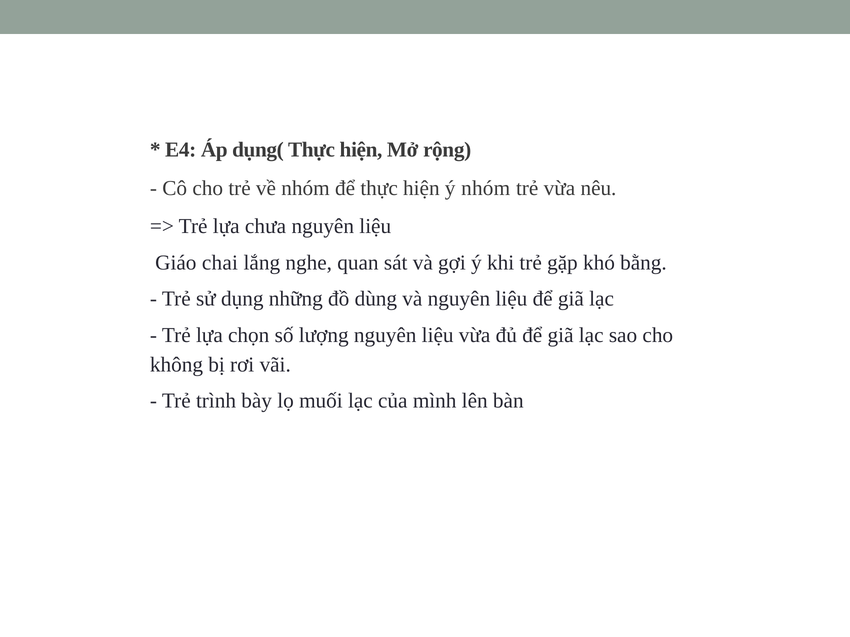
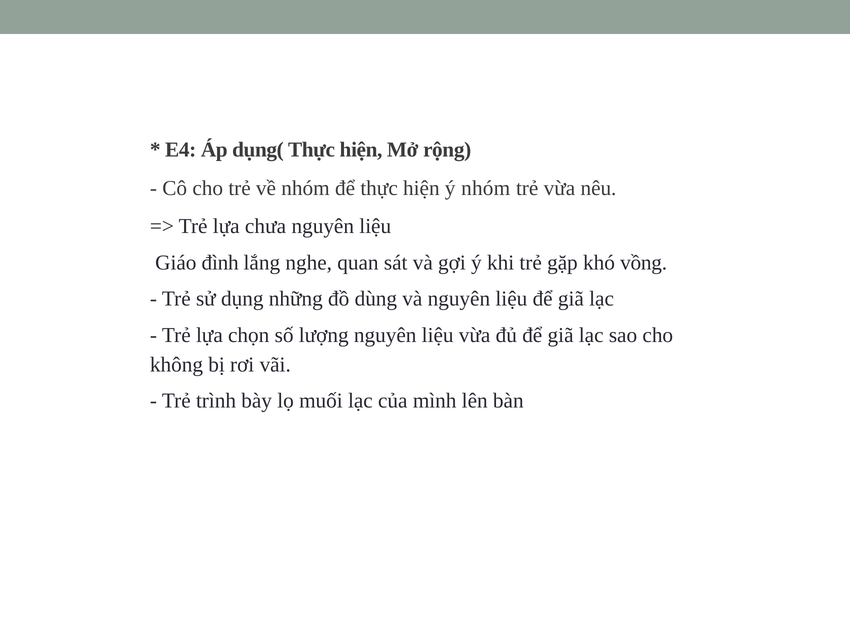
chai: chai -> đình (220, 263)
bằng: bằng -> vồng (644, 263)
